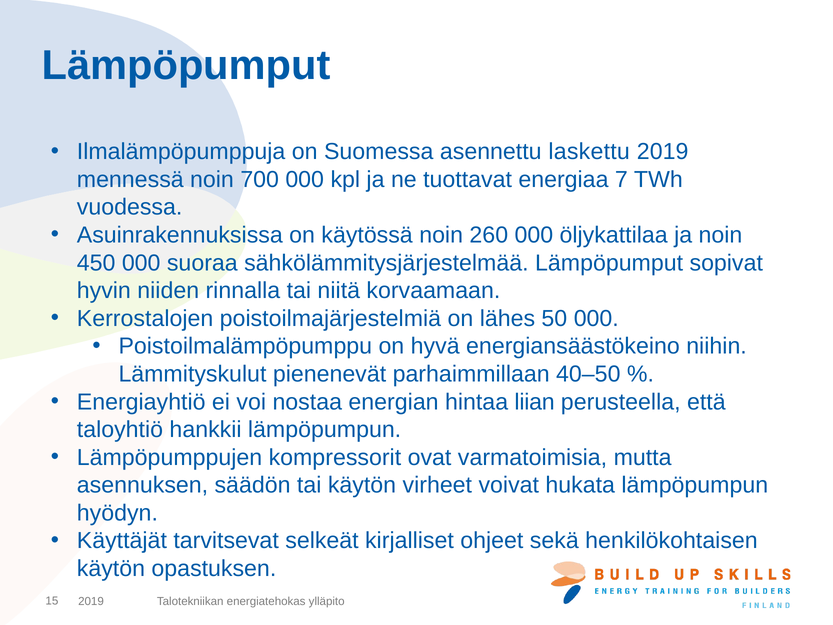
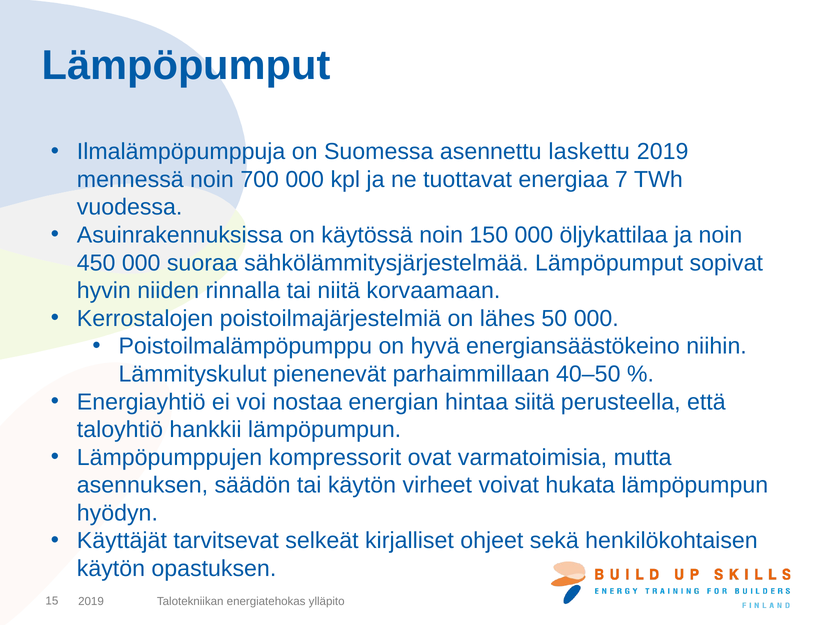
260: 260 -> 150 (489, 235)
liian: liian -> siitä (535, 402)
